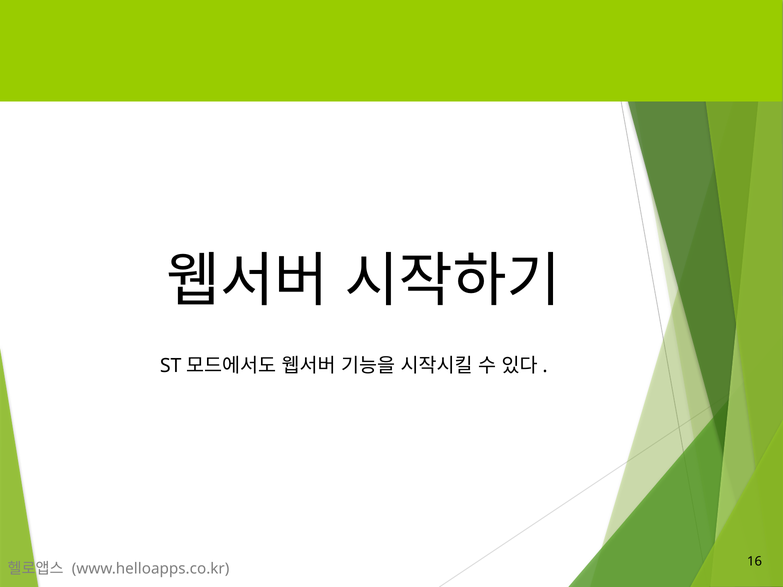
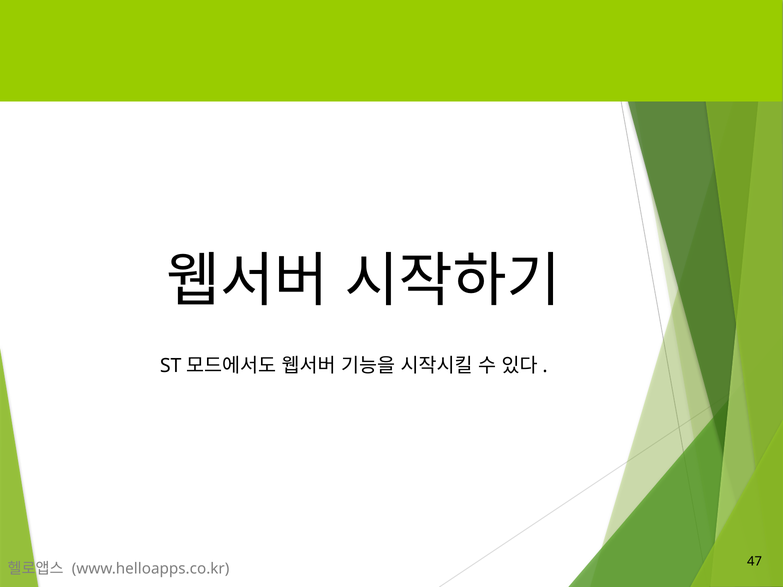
16: 16 -> 47 (755, 562)
